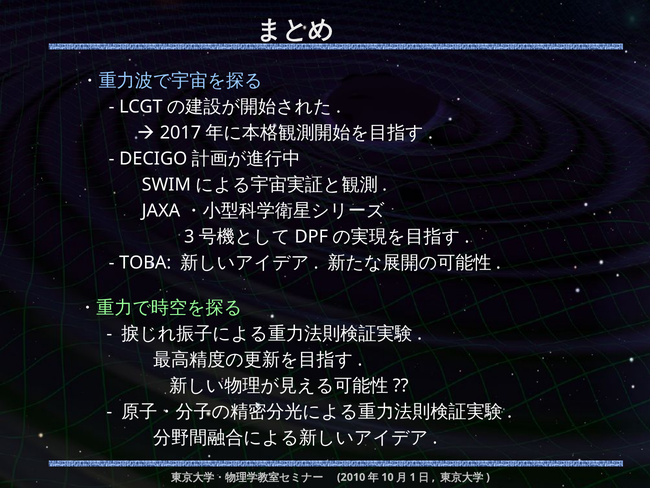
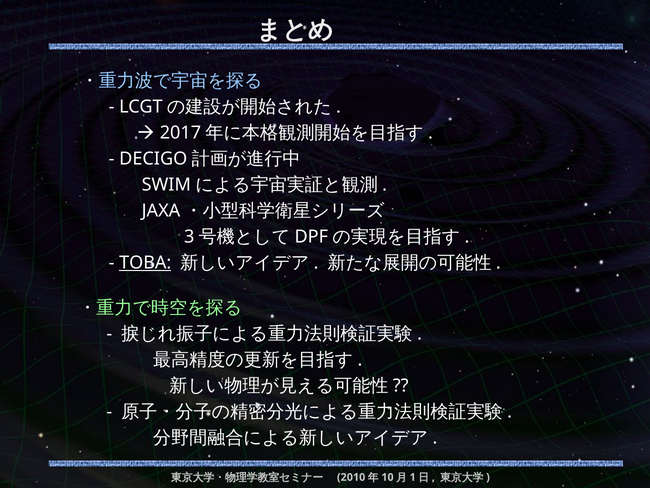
TOBA underline: none -> present (145, 263)
